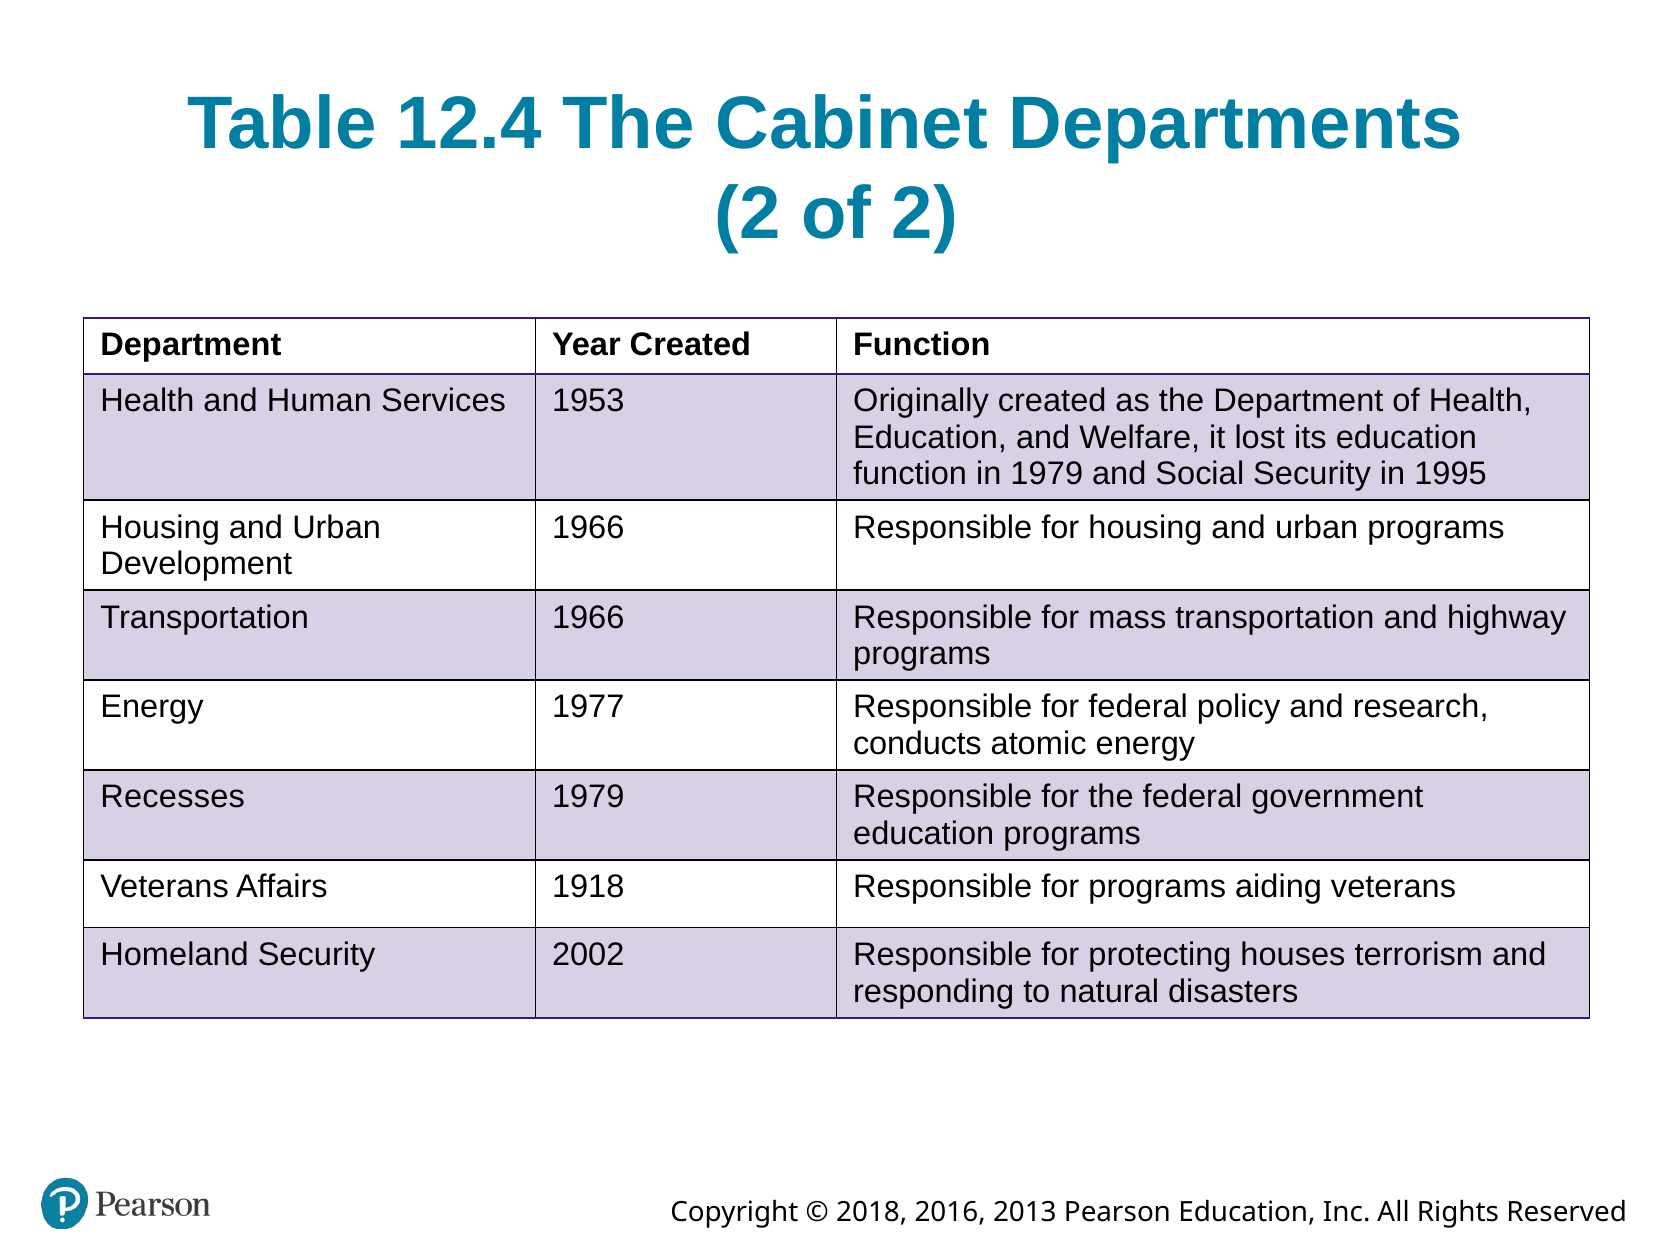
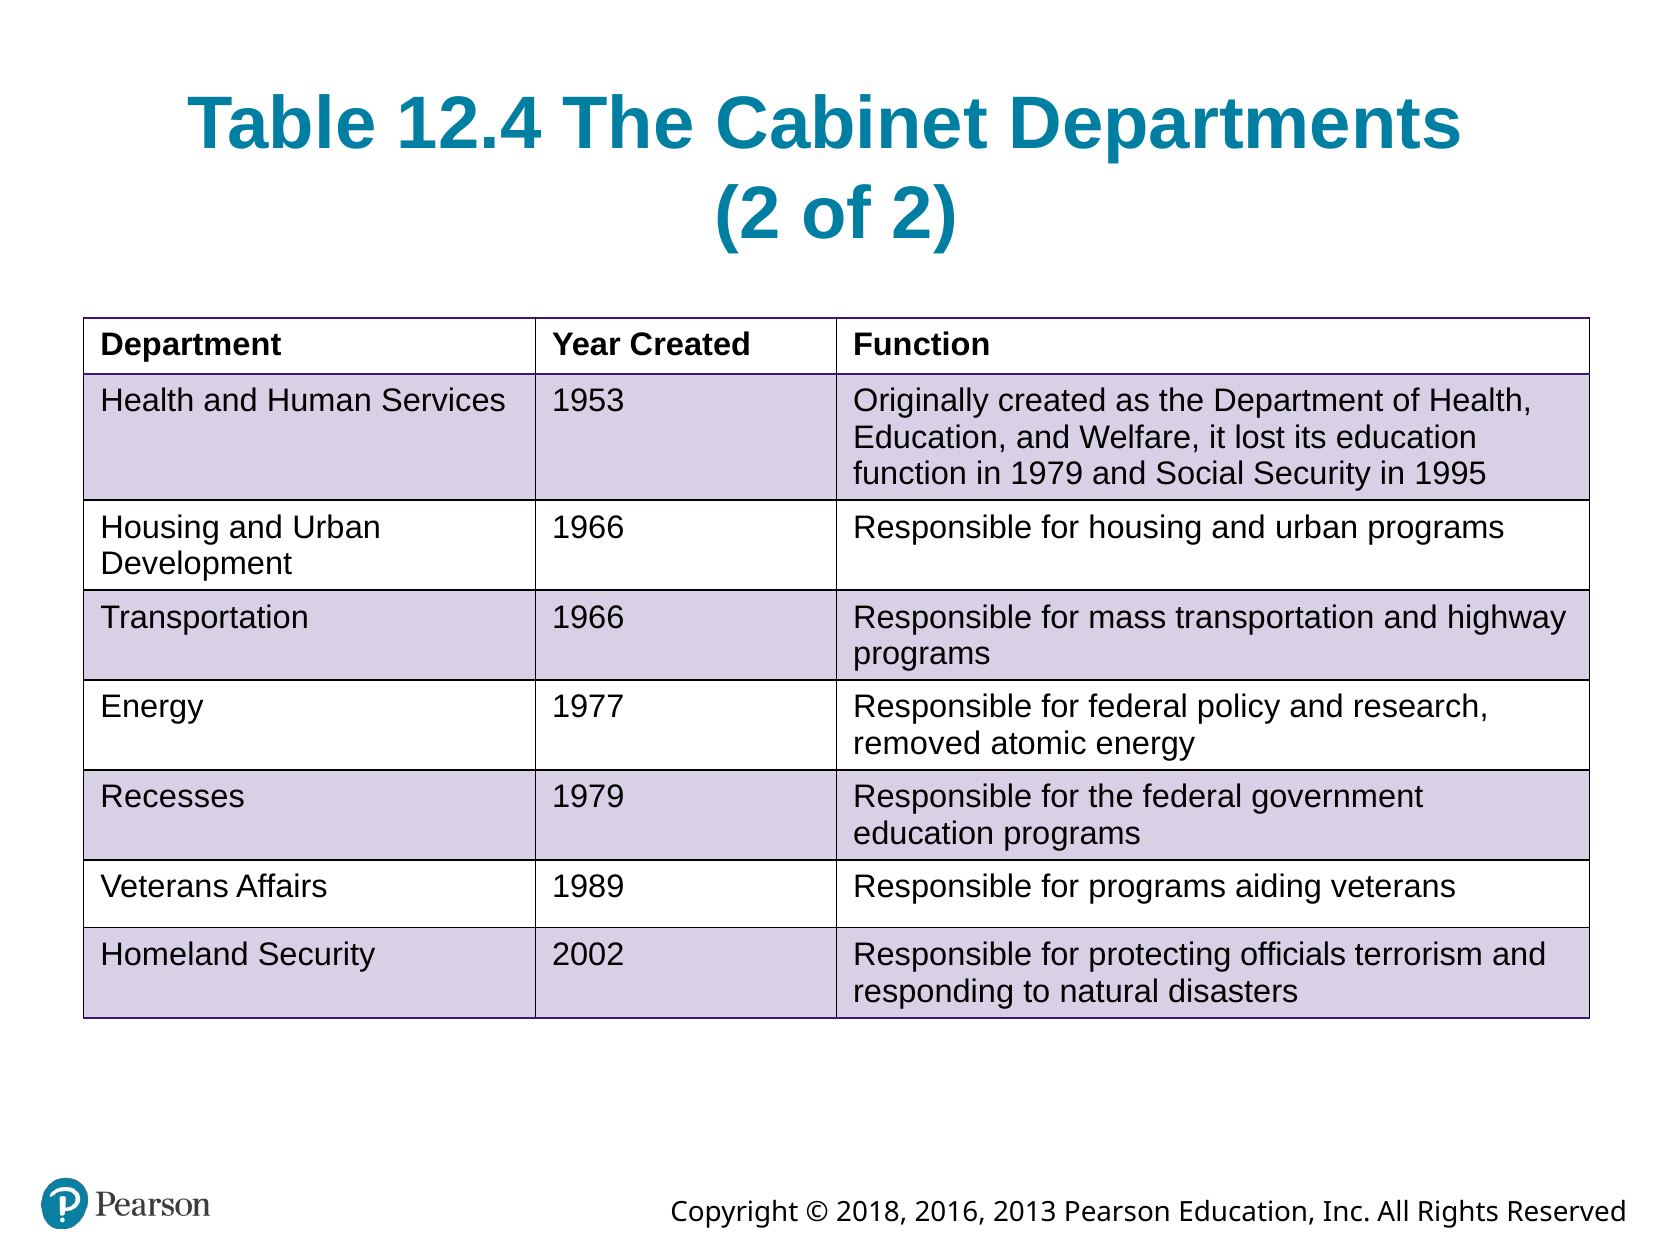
conducts: conducts -> removed (917, 744)
1918: 1918 -> 1989 (588, 887)
houses: houses -> officials (1293, 955)
